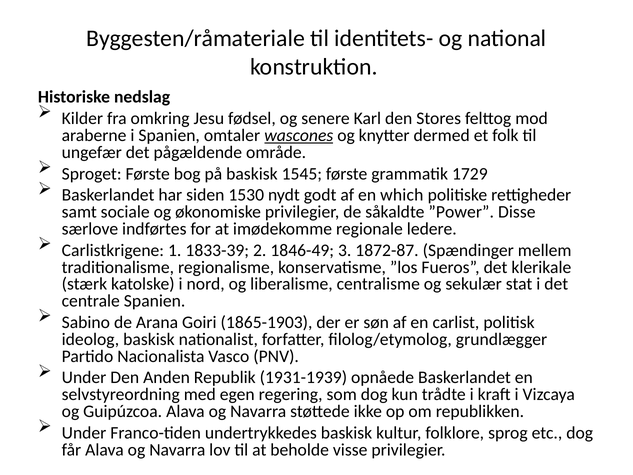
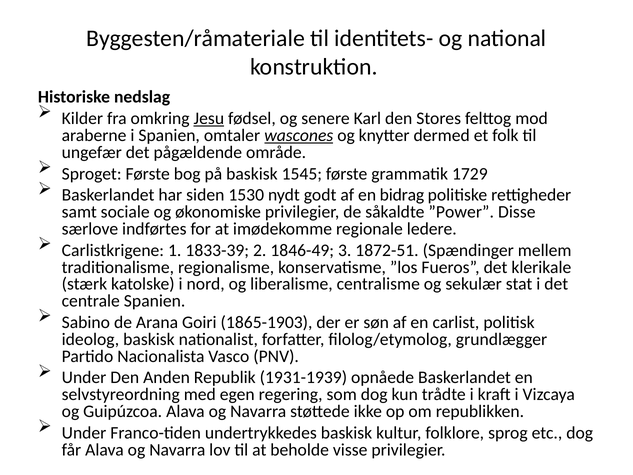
Jesu underline: none -> present (209, 118)
which: which -> bidrag (402, 195)
1872-87: 1872-87 -> 1872-51 (387, 250)
